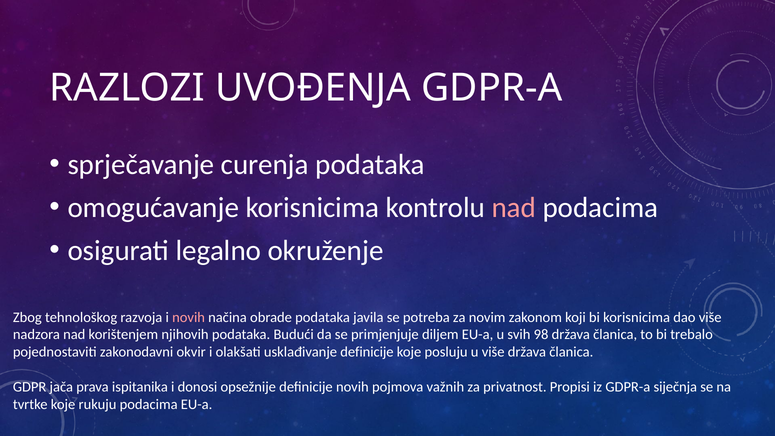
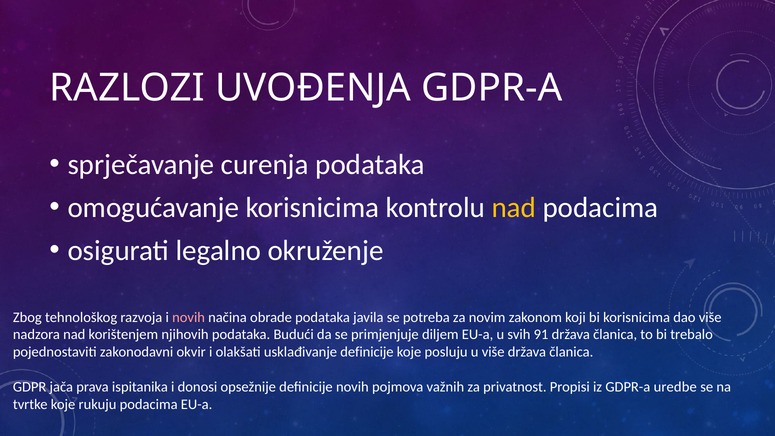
nad colour: pink -> yellow (514, 208)
98: 98 -> 91 (541, 335)
siječnja: siječnja -> uredbe (675, 387)
